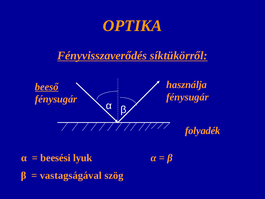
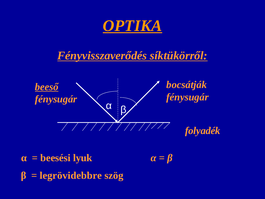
OPTIKA underline: none -> present (132, 26)
használja: használja -> bocsátják (187, 85)
vastagságával: vastagságával -> legrövidebbre (71, 175)
